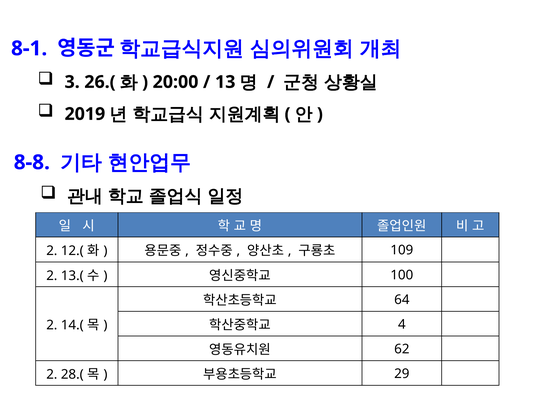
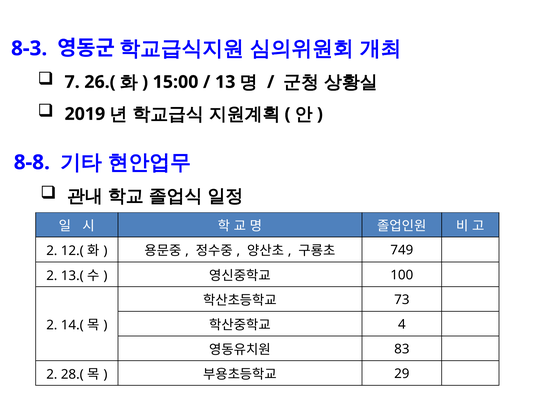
8-1: 8-1 -> 8-3 (29, 49)
3: 3 -> 7 (72, 82)
20:00: 20:00 -> 15:00 (176, 82)
109: 109 -> 749 (402, 251)
64: 64 -> 73 (402, 300)
62: 62 -> 83 (402, 349)
